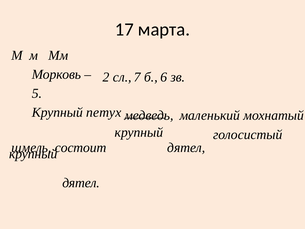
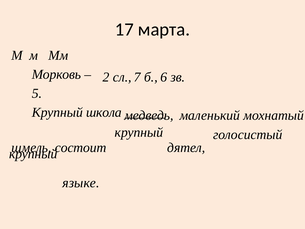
петух: петух -> школа (104, 112)
дятел: дятел -> языке (81, 183)
